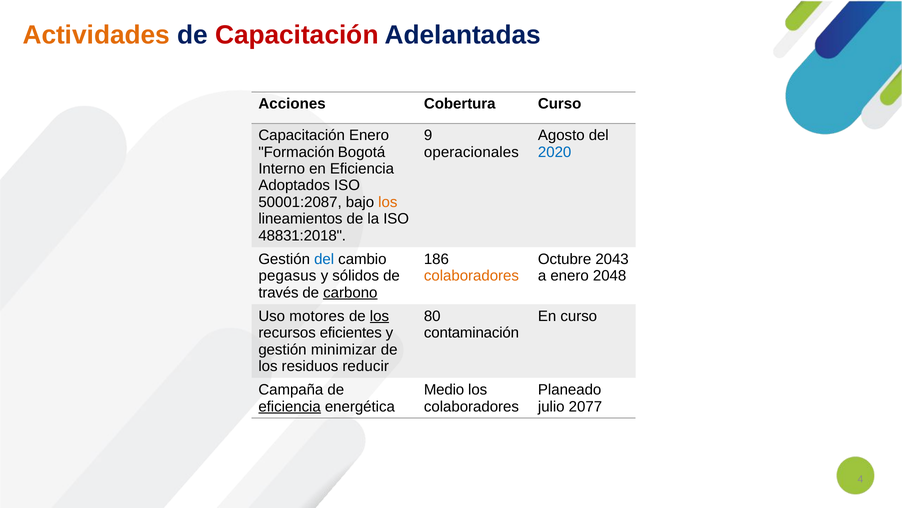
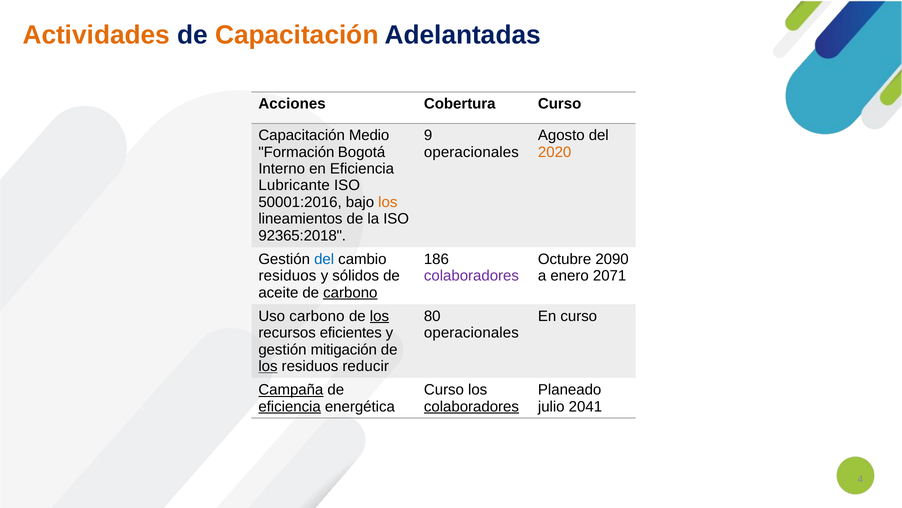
Capacitación colour: red -> orange (297, 35)
Capacitación Enero: Enero -> Medio (369, 135)
2020 colour: blue -> orange (555, 152)
Adoptados: Adoptados -> Lubricante (294, 185)
50001:2087: 50001:2087 -> 50001:2016 (300, 202)
48831:2018: 48831:2018 -> 92365:2018 (302, 235)
2043: 2043 -> 2090 (612, 259)
pegasus: pegasus -> residuos (287, 276)
colaboradores colour: orange -> purple (471, 276)
2048: 2048 -> 2071 (610, 276)
través: través -> aceite (278, 292)
Uso motores: motores -> carbono (317, 316)
contaminación: contaminación -> operacionales (471, 332)
minimizar: minimizar -> mitigación (344, 349)
los underline: none -> present (268, 366)
Campaña underline: none -> present (291, 389)
Medio: Medio -> Curso (444, 389)
colaboradores underline: none -> present (471, 406)
2077: 2077 -> 2041 (585, 406)
